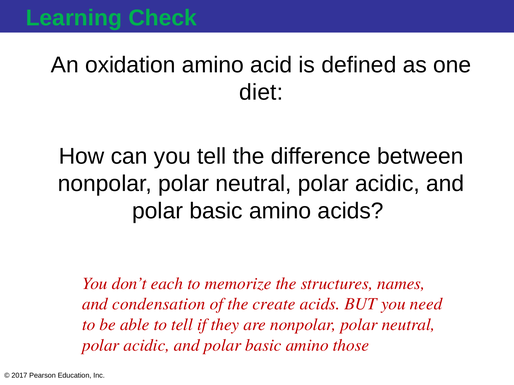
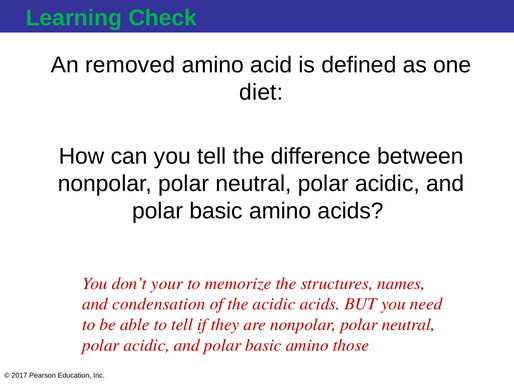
oxidation: oxidation -> removed (130, 65)
each: each -> your (167, 284)
the create: create -> acidic (274, 304)
